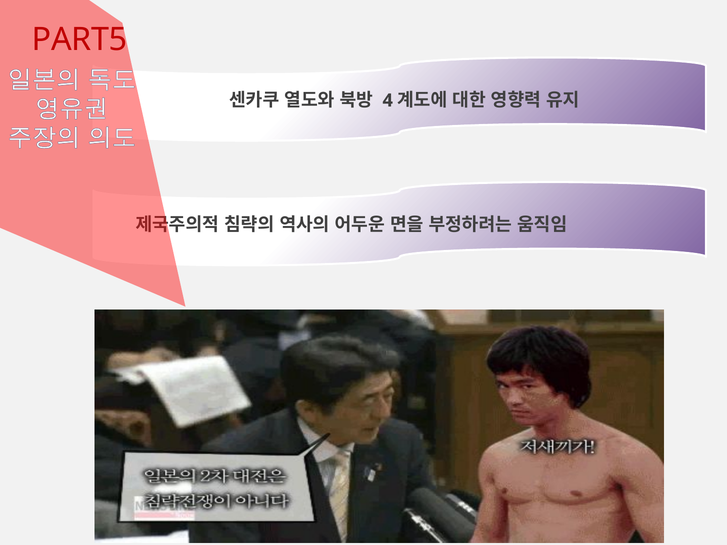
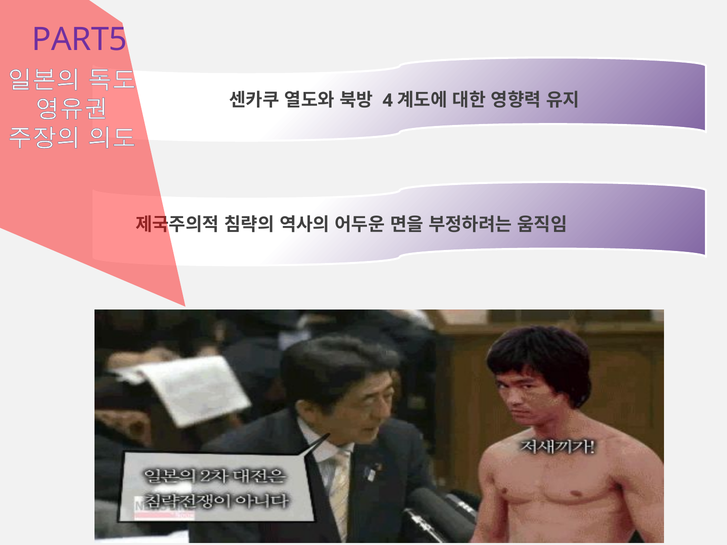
PART5 colour: red -> purple (80, 40)
